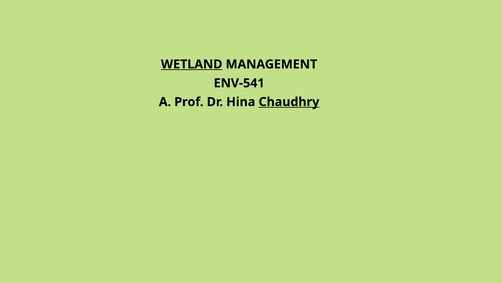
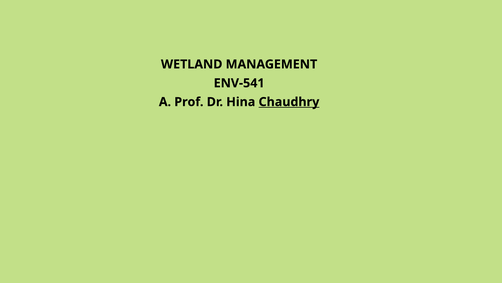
WETLAND underline: present -> none (192, 64)
